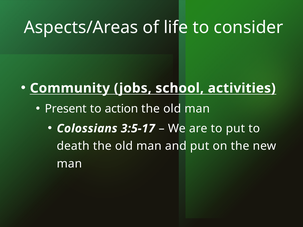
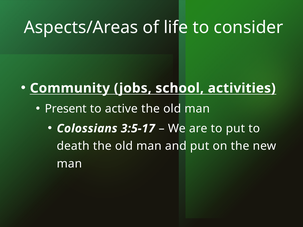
action: action -> active (121, 109)
